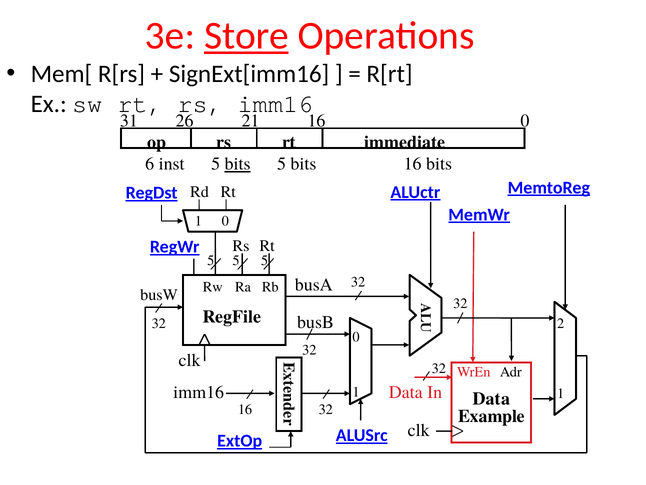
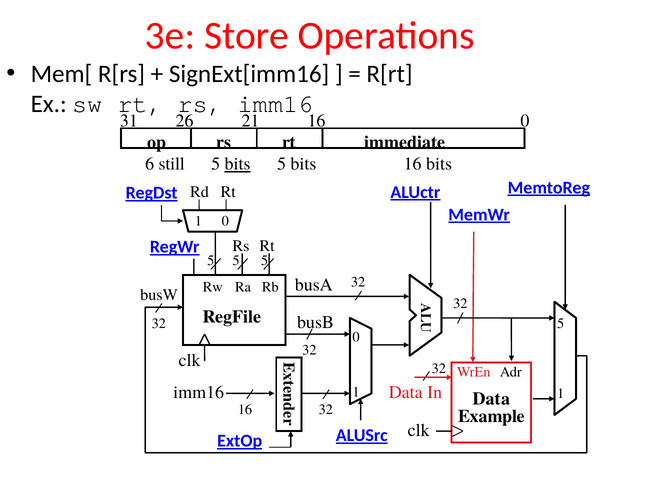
Store underline: present -> none (246, 36)
inst: inst -> still (172, 164)
2: 2 -> 5 (561, 323)
